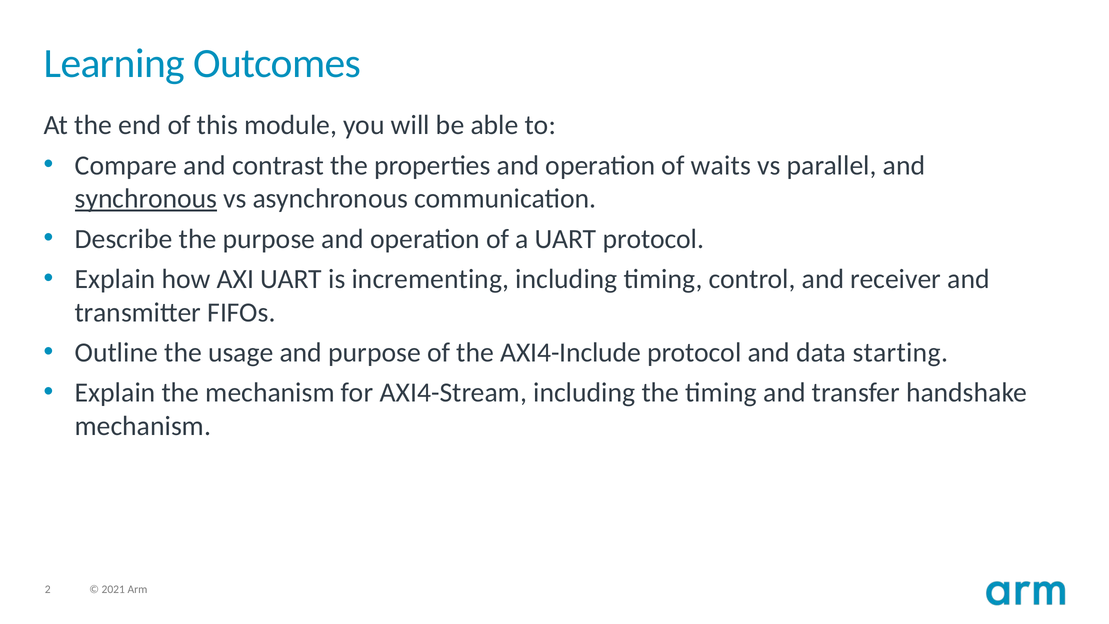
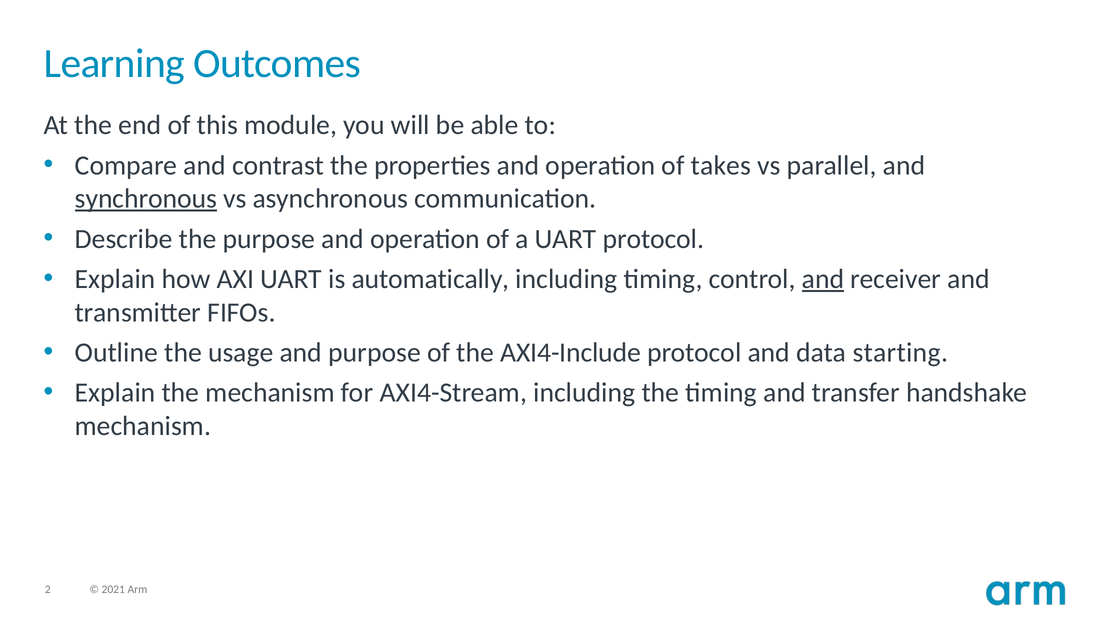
waits: waits -> takes (721, 165)
incrementing: incrementing -> automatically (430, 279)
and underline: none -> present (823, 279)
